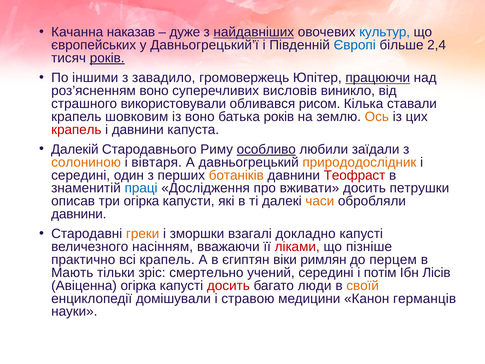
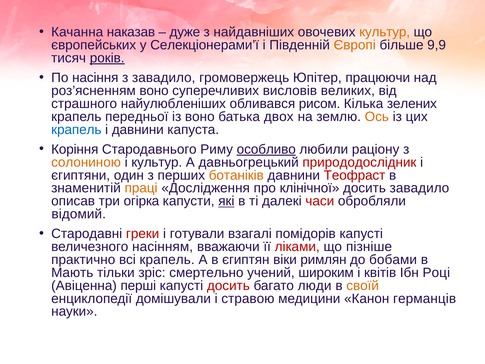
найдавніших underline: present -> none (254, 32)
культур colour: blue -> orange (385, 32)
Давньогрецький’ї: Давньогрецький’ї -> Селекціонерами’ї (205, 45)
Європі colour: blue -> orange (355, 45)
2,4: 2,4 -> 9,9 (437, 45)
іншими: іншими -> насіння (95, 78)
працюючи underline: present -> none (378, 78)
виникло: виникло -> великих (348, 91)
використовували: використовували -> найулюбленіших (173, 104)
ставали: ставали -> зелених (412, 104)
шовковим: шовковим -> передньої (137, 117)
батька років: років -> двох (279, 117)
крапель colour: red -> blue (76, 130)
Далекій: Далекій -> Коріння (75, 149)
заїдали: заїдали -> раціону (376, 149)
і вівтаря: вівтаря -> культур (157, 162)
природодослідник colour: orange -> red (359, 162)
середині: середині -> єгиптяни (81, 175)
праці colour: blue -> orange (141, 188)
вживати: вживати -> клінічної (310, 188)
досить петрушки: петрушки -> завадило (419, 188)
які underline: none -> present (226, 201)
часи colour: orange -> red (320, 201)
давнини: давнини -> відомий (79, 214)
греки colour: orange -> red (143, 234)
зморшки: зморшки -> готували (197, 234)
докладно: докладно -> помідорів (306, 234)
перцем: перцем -> бобами (393, 260)
учений середині: середині -> широким (326, 272)
потім: потім -> квітів (380, 272)
Лісів: Лісів -> Році (436, 272)
Авіценна огірка: огірка -> перші (138, 285)
